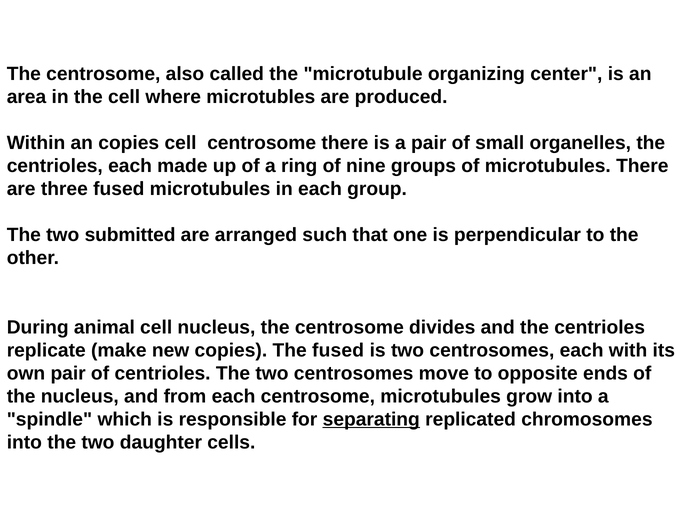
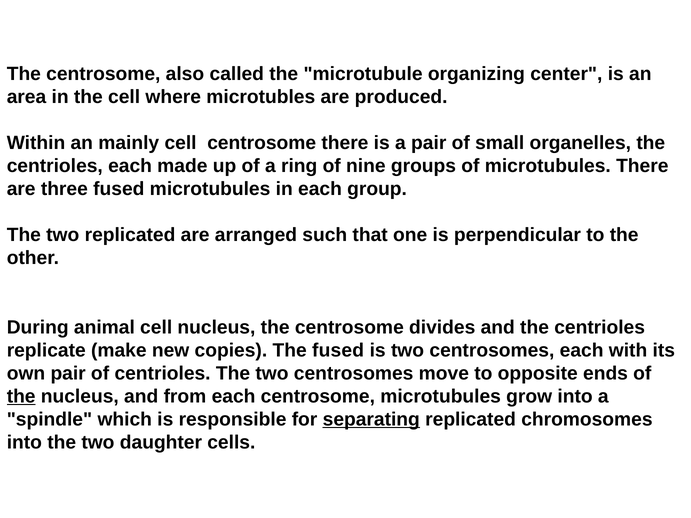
an copies: copies -> mainly (129, 143)
two submitted: submitted -> replicated (130, 235)
the underline: none -> present (21, 396)
